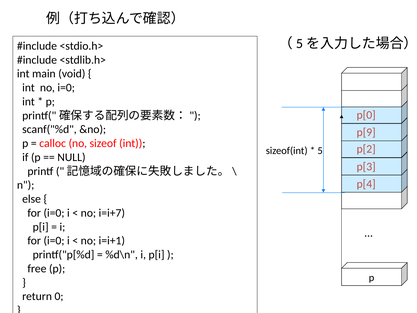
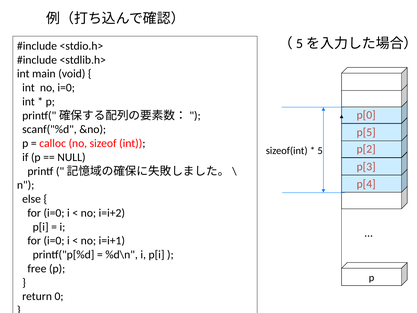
p[9: p[9 -> p[5 (366, 132)
i=i+7: i=i+7 -> i=i+2 (112, 213)
